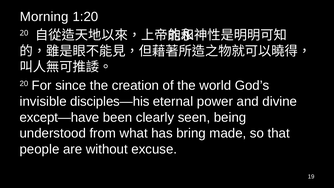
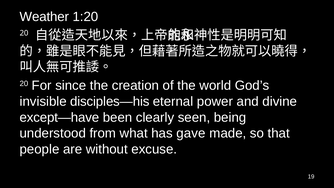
Morning: Morning -> Weather (44, 17)
bring: bring -> gave (191, 133)
